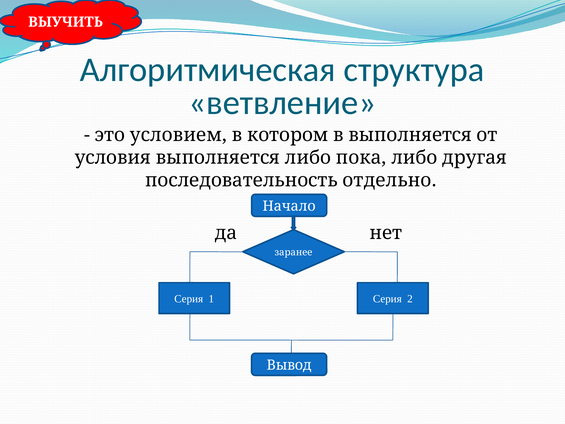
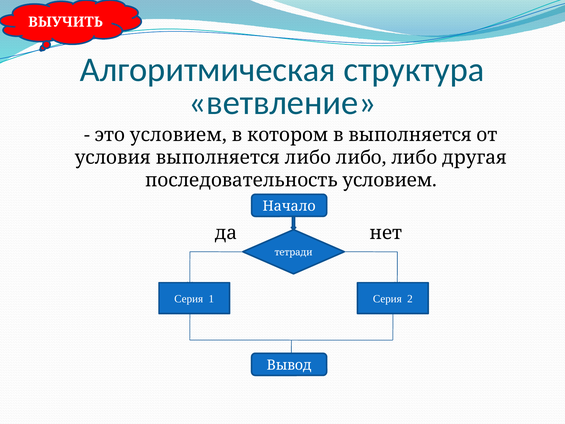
выполняется либо пока: пока -> либо (361, 158)
последовательность отдельно: отдельно -> условием (390, 180)
заранее: заранее -> тетради (294, 252)
